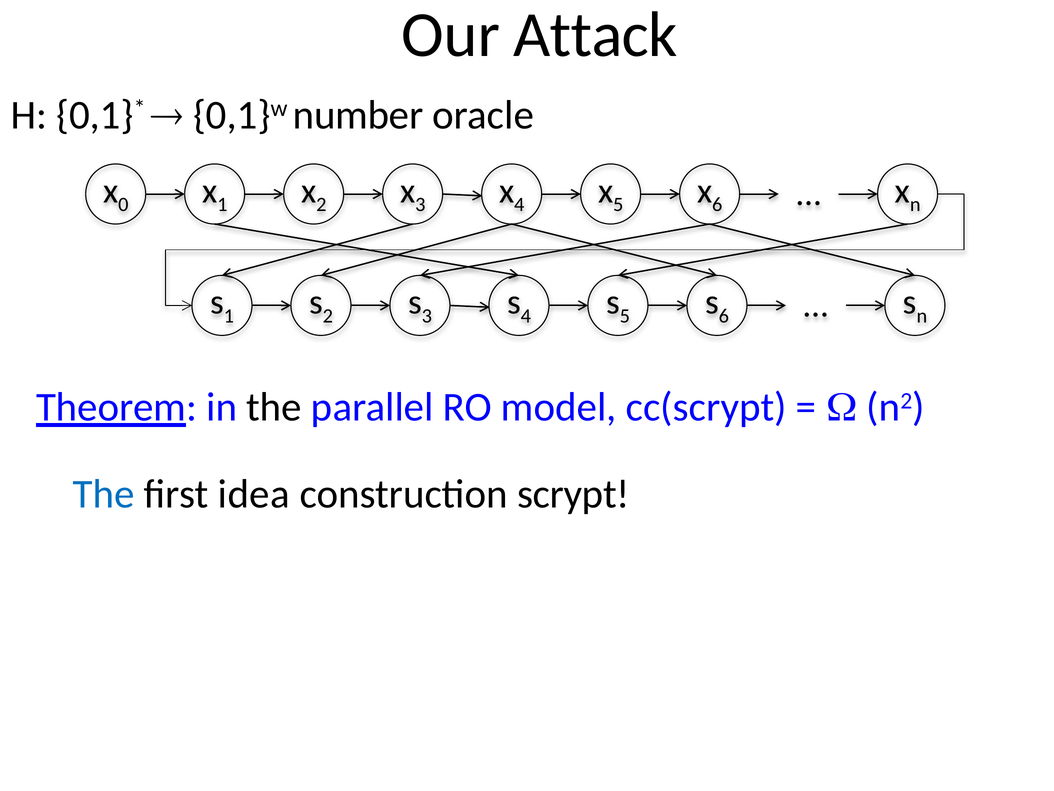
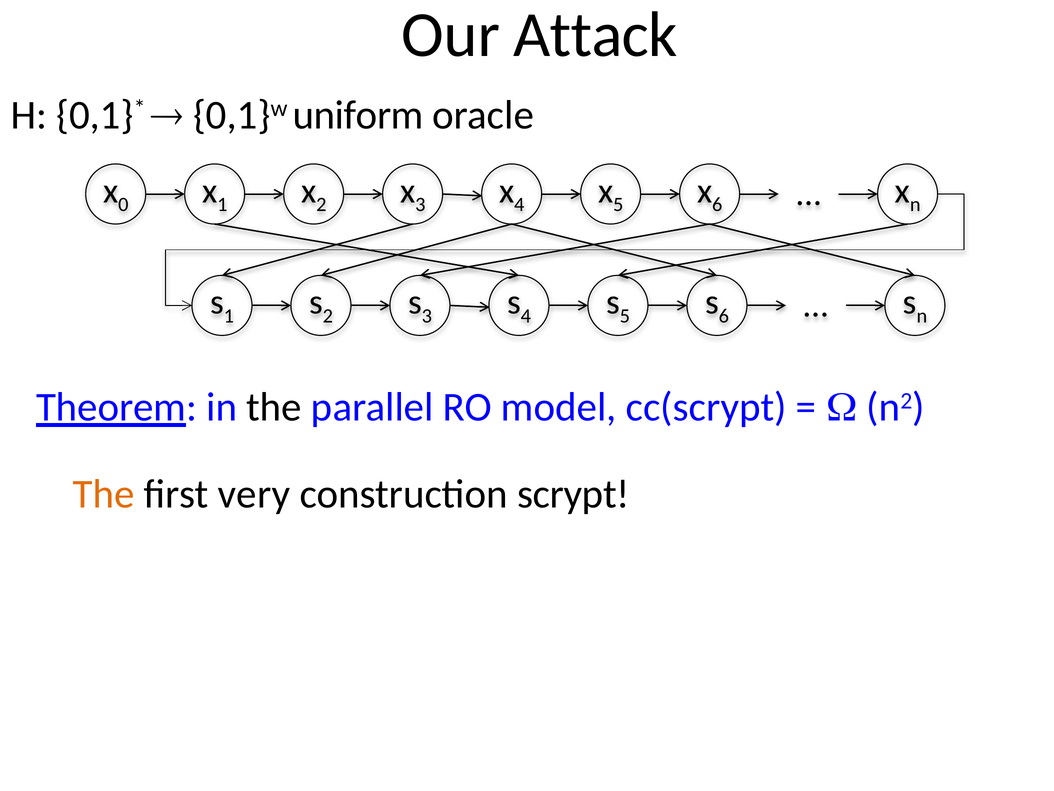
number: number -> uniform (358, 115)
The colour: blue -> orange (104, 494)
idea: idea -> very (254, 494)
